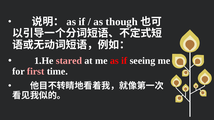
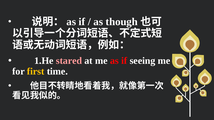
first colour: pink -> yellow (36, 72)
